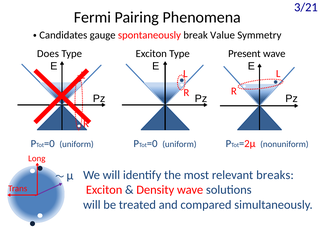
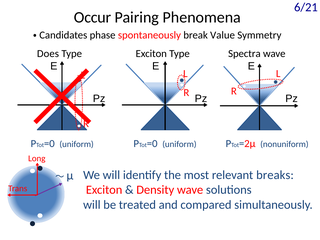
3/21: 3/21 -> 6/21 (306, 7)
Fermi: Fermi -> Occur (93, 17)
gauge: gauge -> phase (103, 35)
Present: Present -> Spectra (244, 54)
